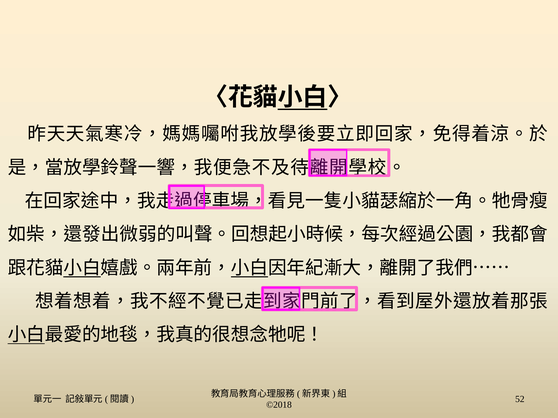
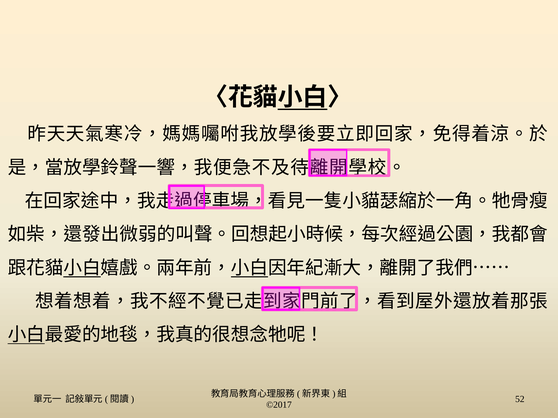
©2018: ©2018 -> ©2017 (279, 405)
